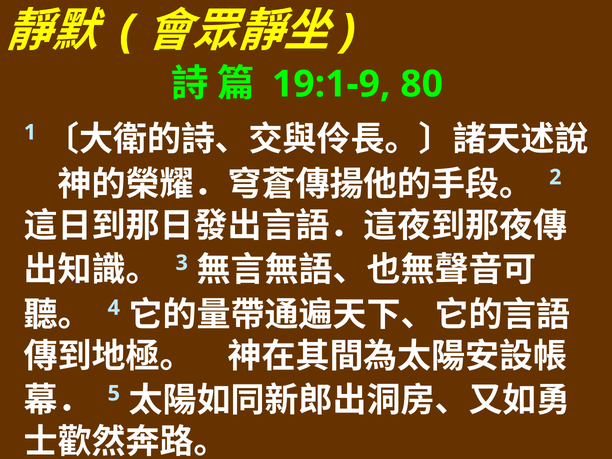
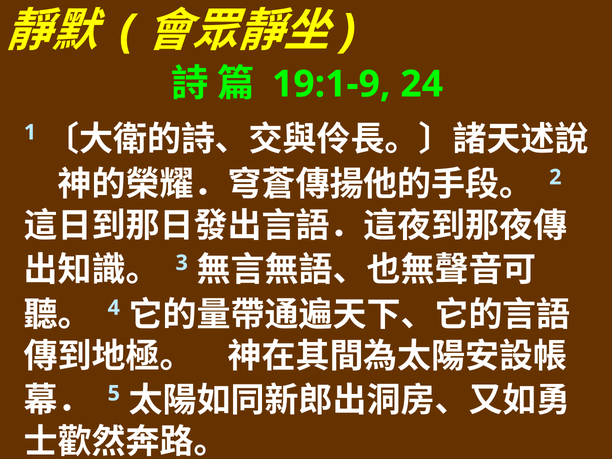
80: 80 -> 24 (422, 84)
